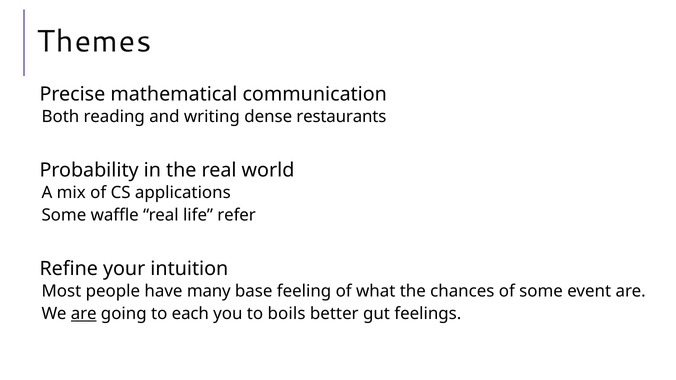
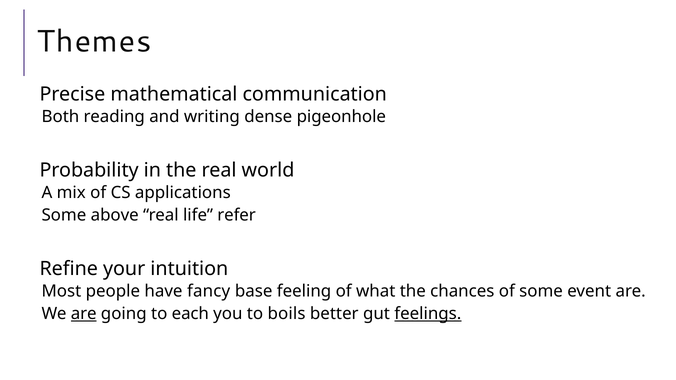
restaurants: restaurants -> pigeonhole (341, 117)
waffle: waffle -> above (115, 215)
many: many -> fancy (209, 292)
feelings underline: none -> present (428, 314)
